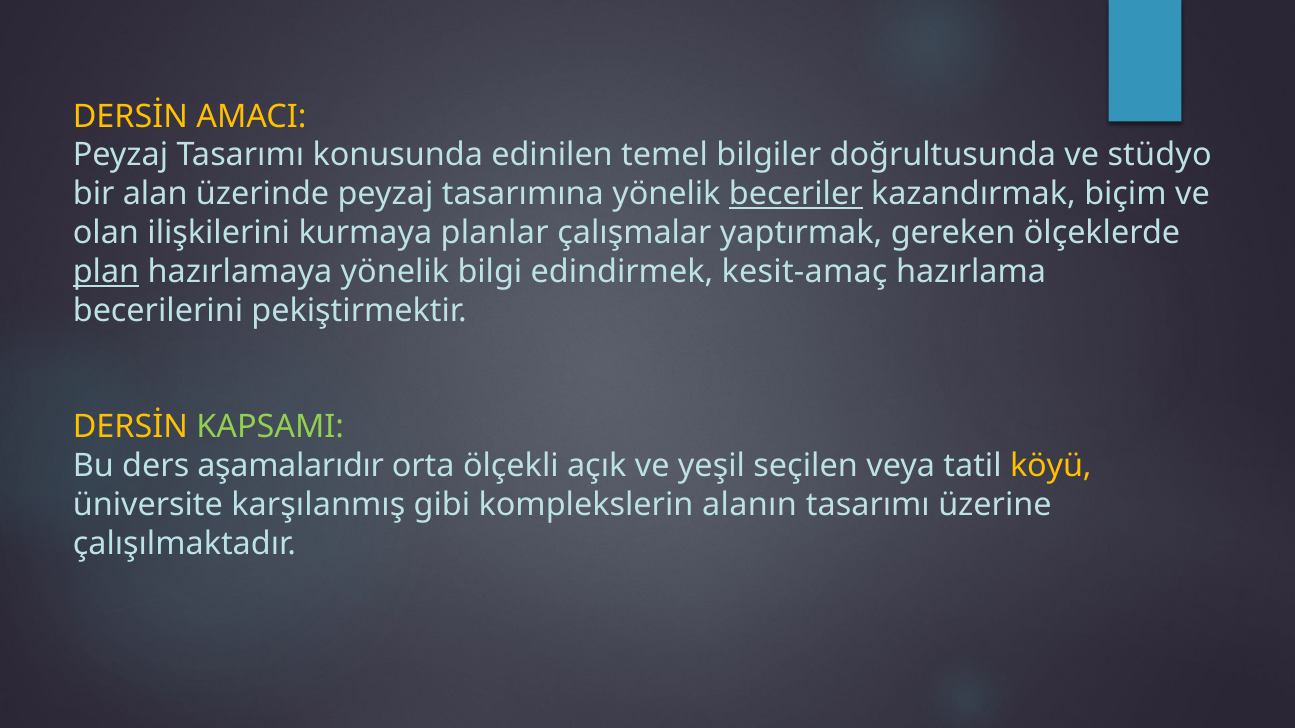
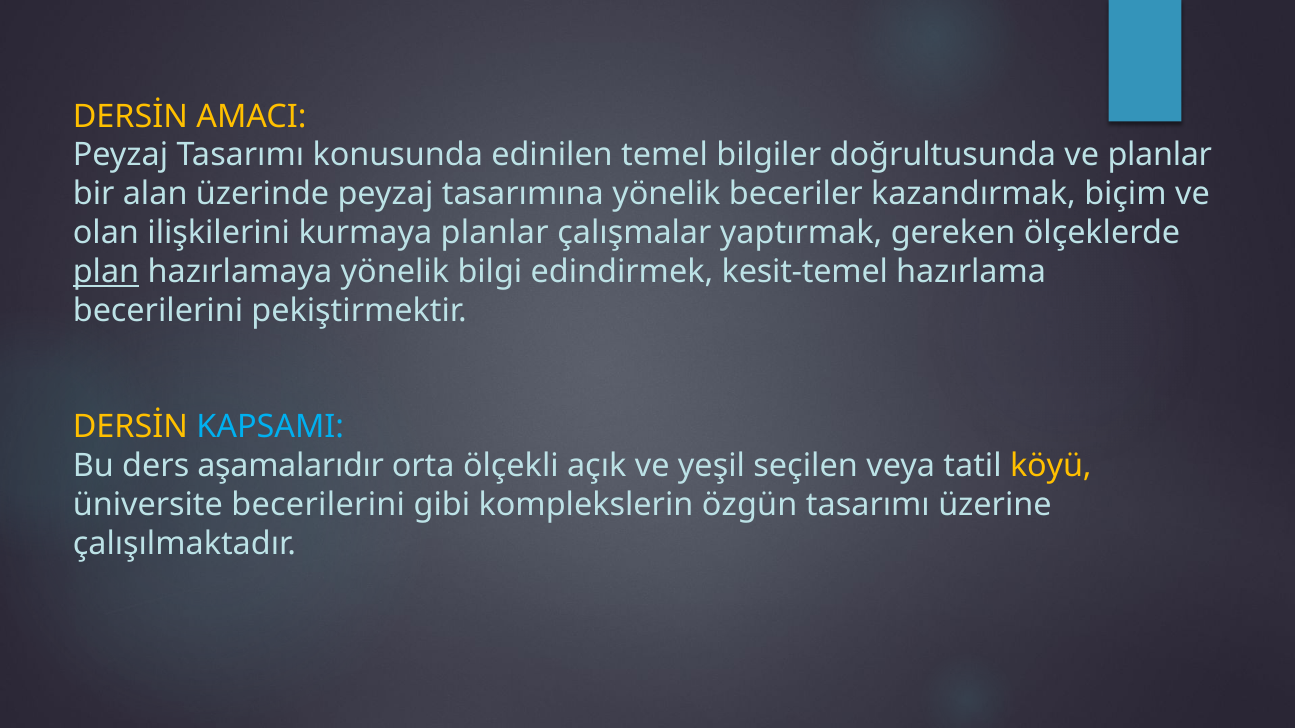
ve stüdyo: stüdyo -> planlar (1160, 155)
beceriler underline: present -> none (796, 194)
kesit-amaç: kesit-amaç -> kesit-temel (805, 272)
KAPSAMI colour: light green -> light blue (270, 427)
üniversite karşılanmış: karşılanmış -> becerilerini (318, 505)
alanın: alanın -> özgün (750, 505)
